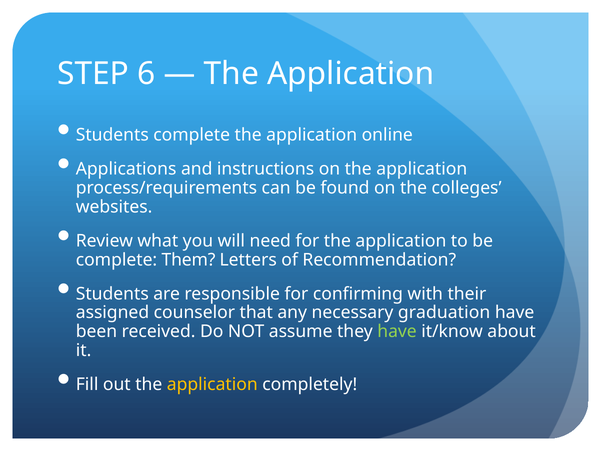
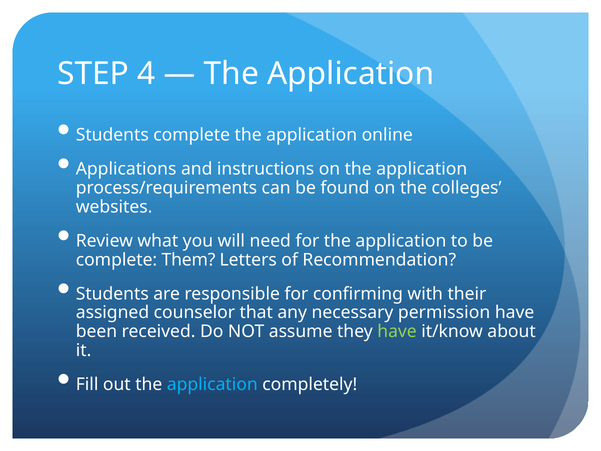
6: 6 -> 4 (146, 74)
graduation: graduation -> permission (444, 313)
application colour: yellow -> light blue (212, 384)
